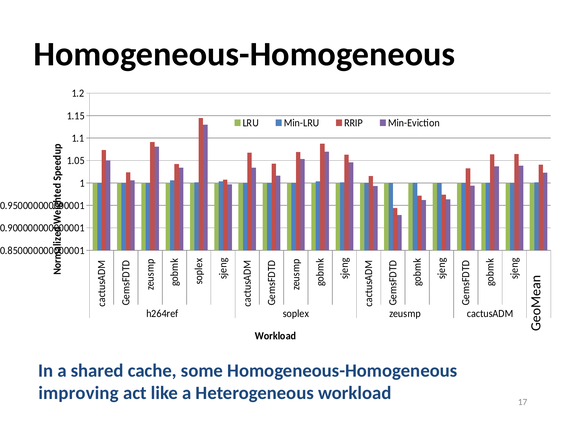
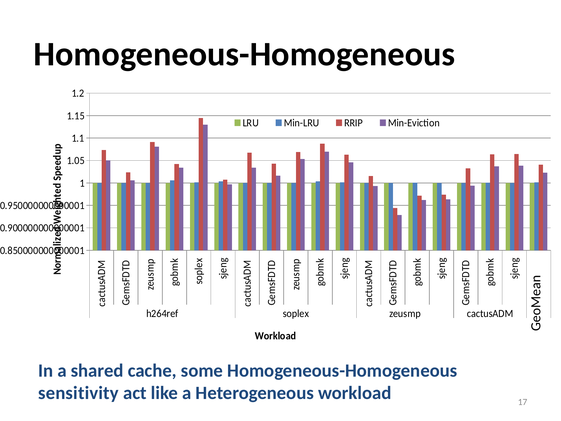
improving: improving -> sensitivity (79, 393)
